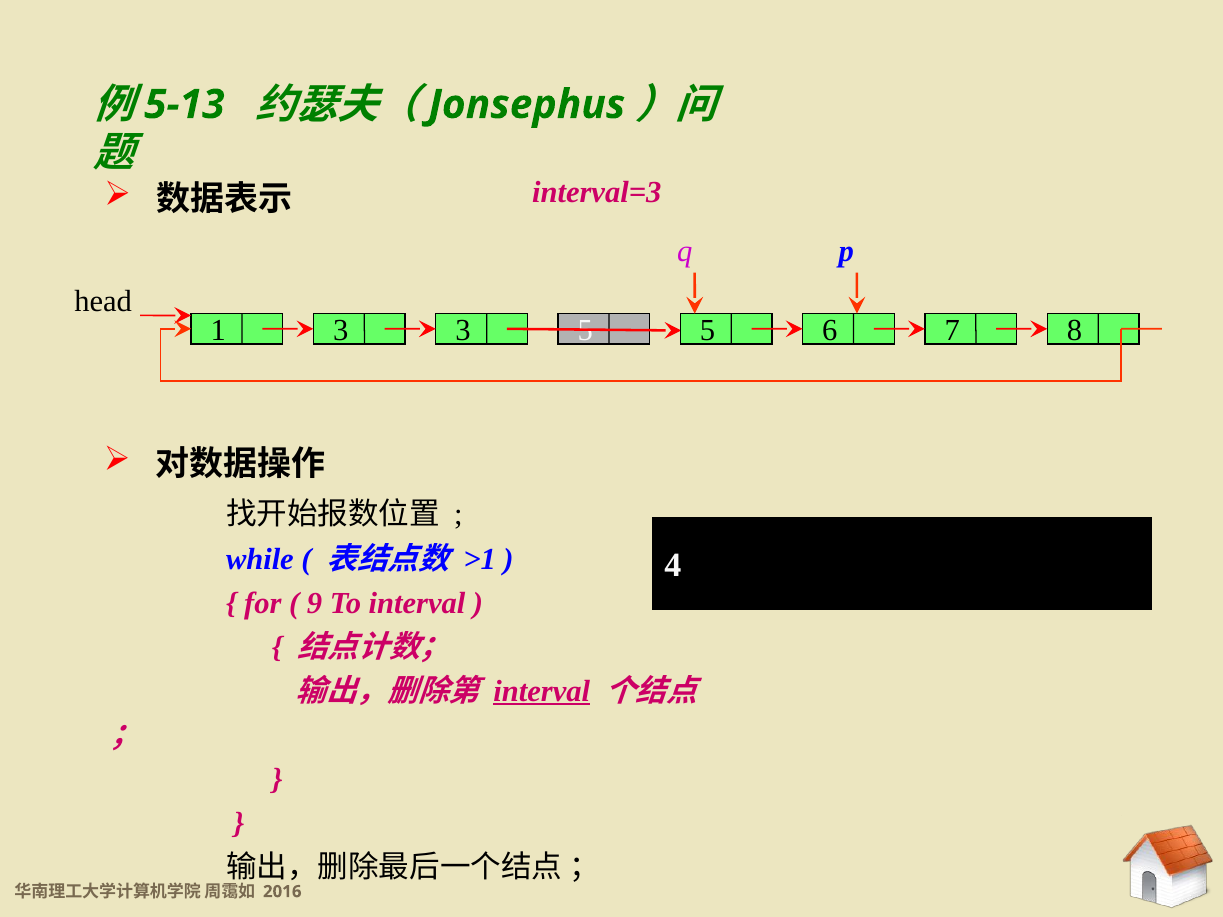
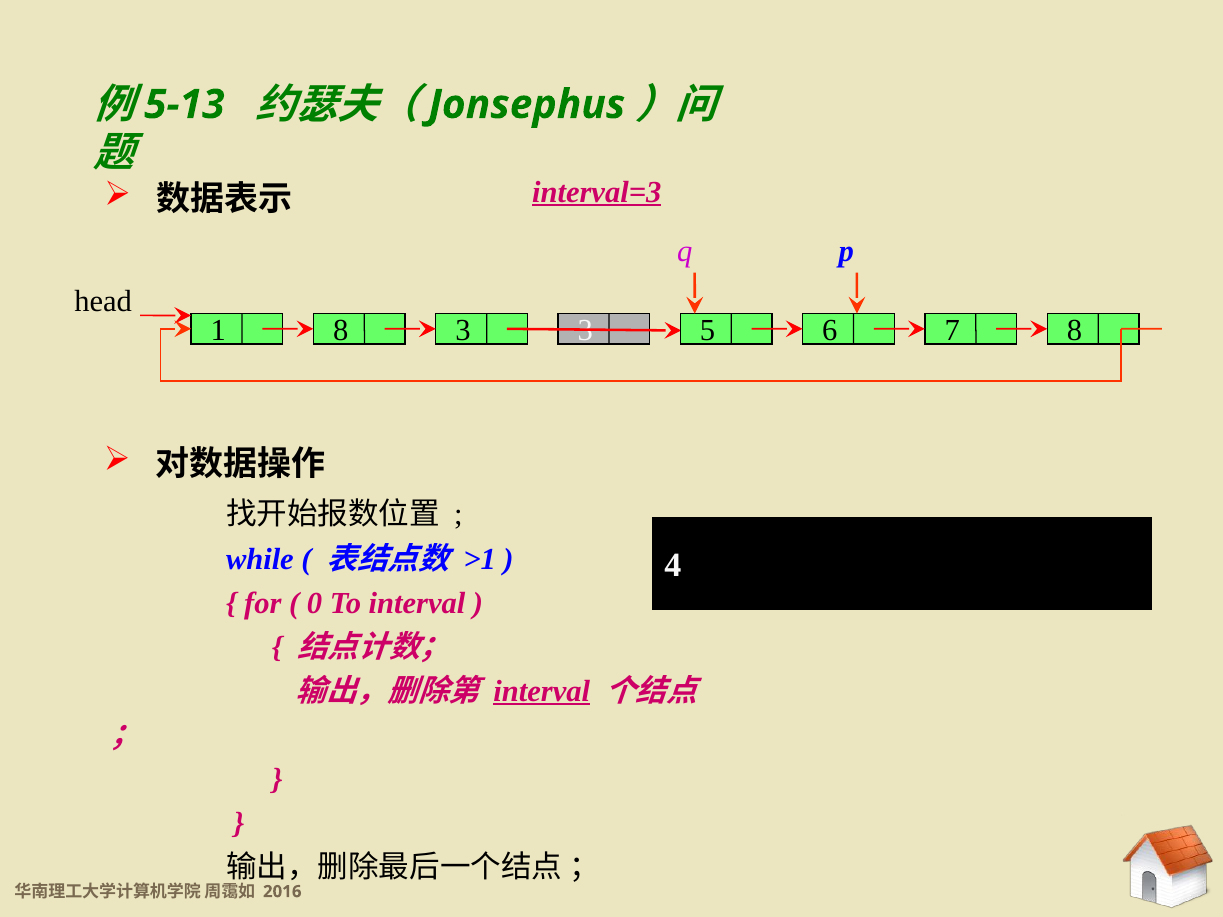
interval=3 underline: none -> present (597, 192)
1 3: 3 -> 8 (341, 331)
3 5: 5 -> 3 (585, 331)
9: 9 -> 0 (315, 603)
